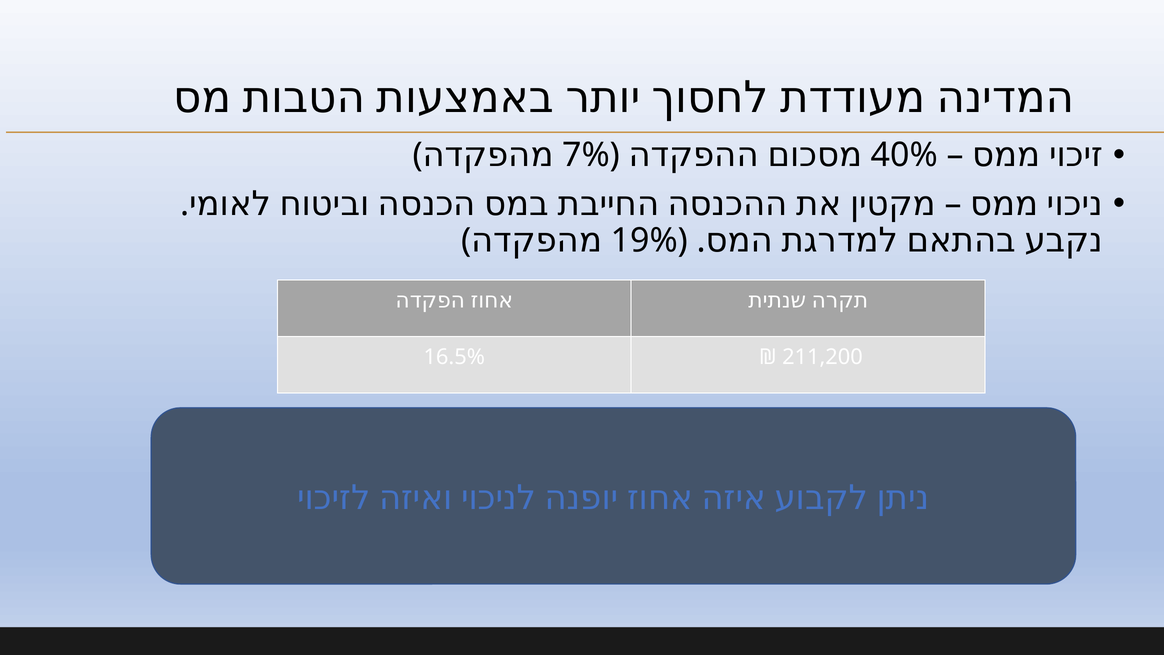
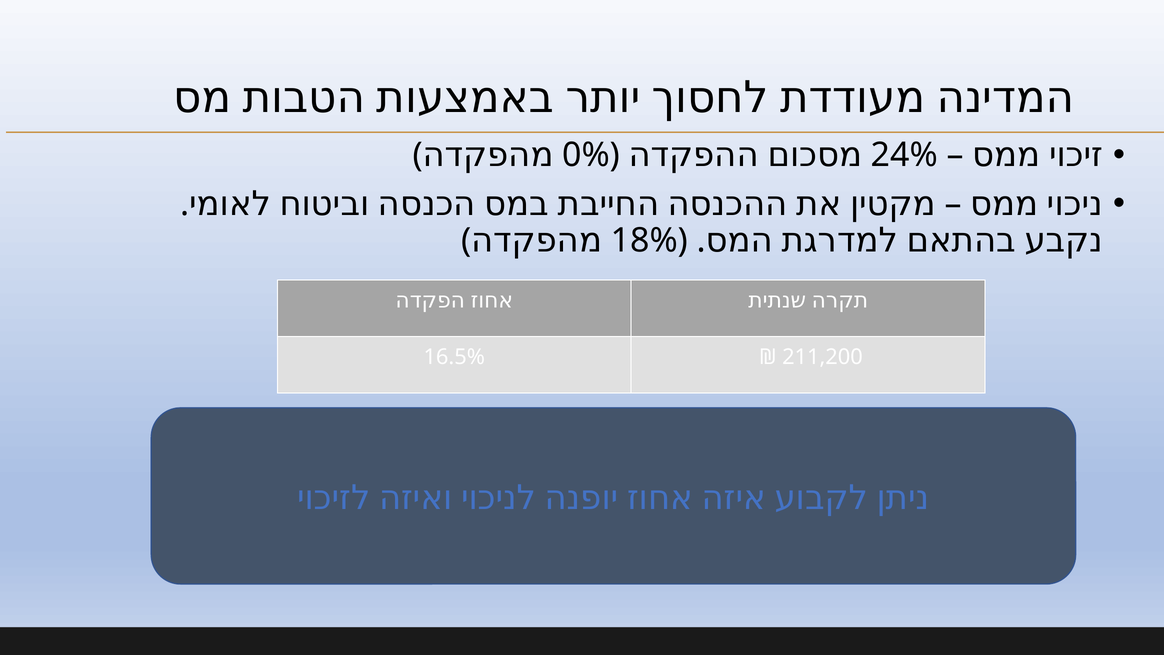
7%: 7% -> 0% (586, 155)
40%: 40% -> 24% (904, 155)
19%: 19% -> 18% (644, 241)
